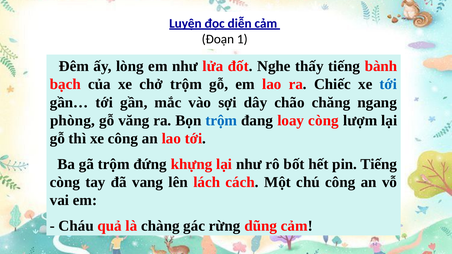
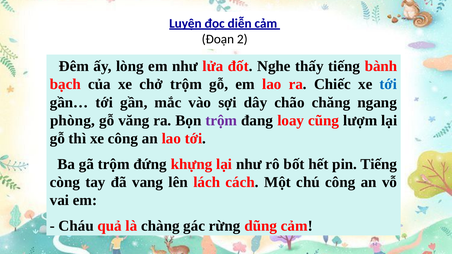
1: 1 -> 2 (242, 39)
trộm colour: blue -> purple (221, 121)
loay còng: còng -> cũng (324, 121)
